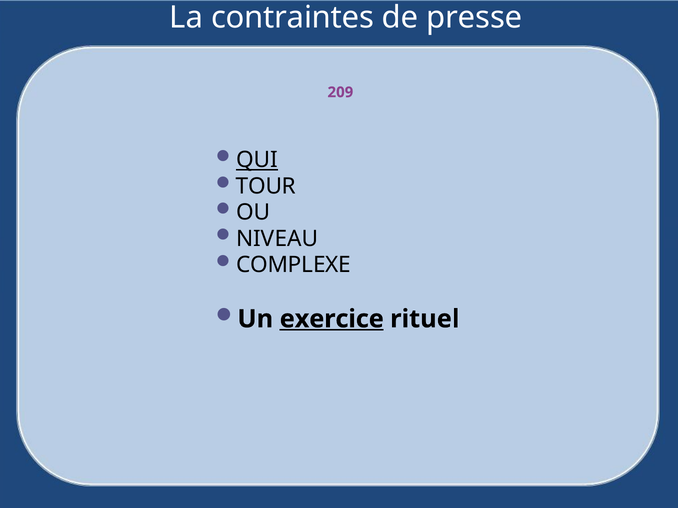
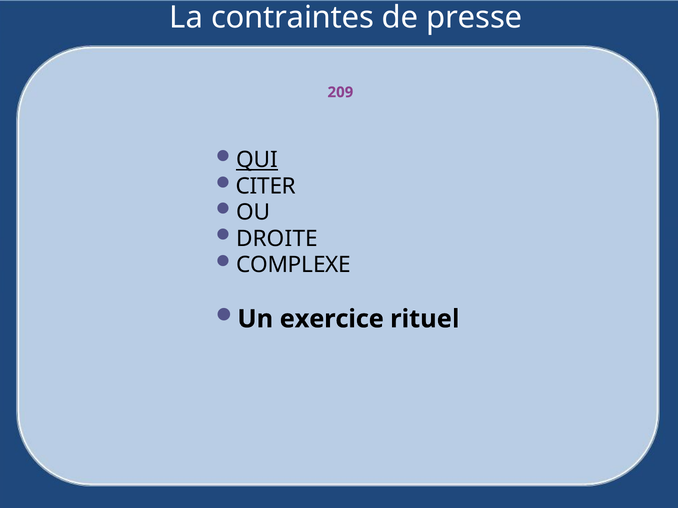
TOUR: TOUR -> CITER (266, 186)
NIVEAU: NIVEAU -> DROITE (277, 239)
exercice underline: present -> none (332, 319)
